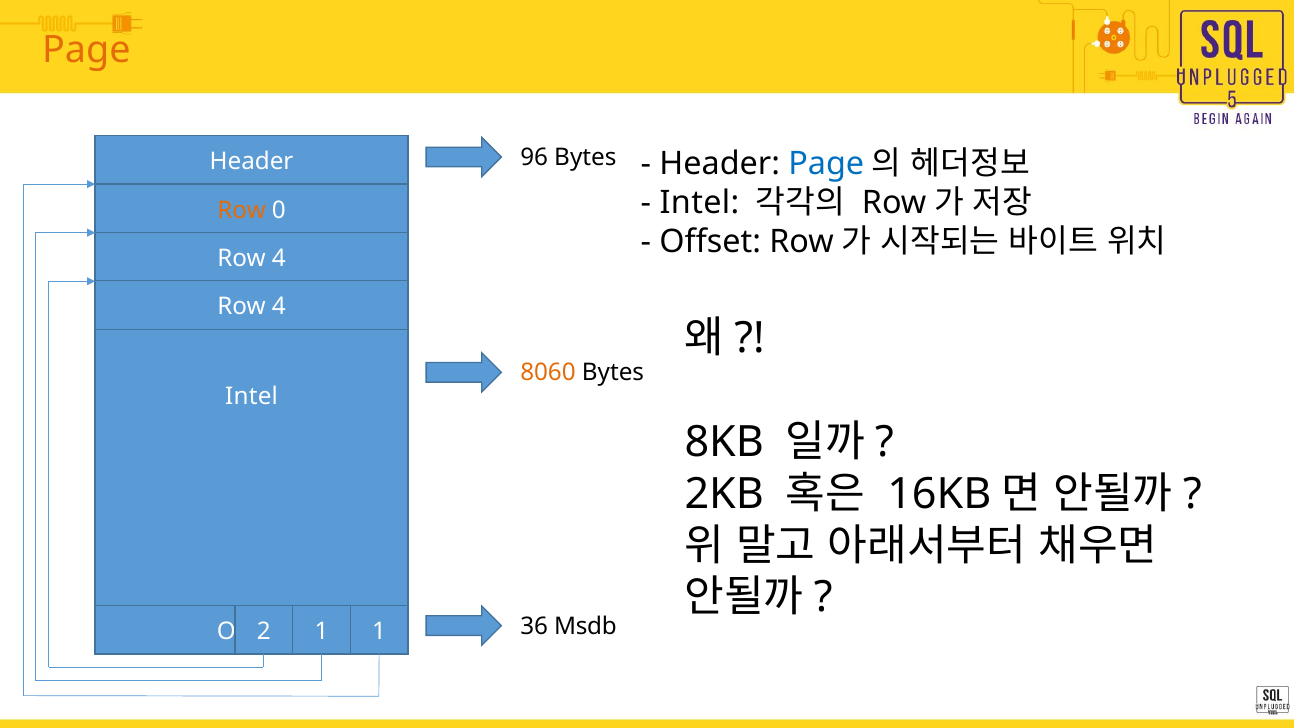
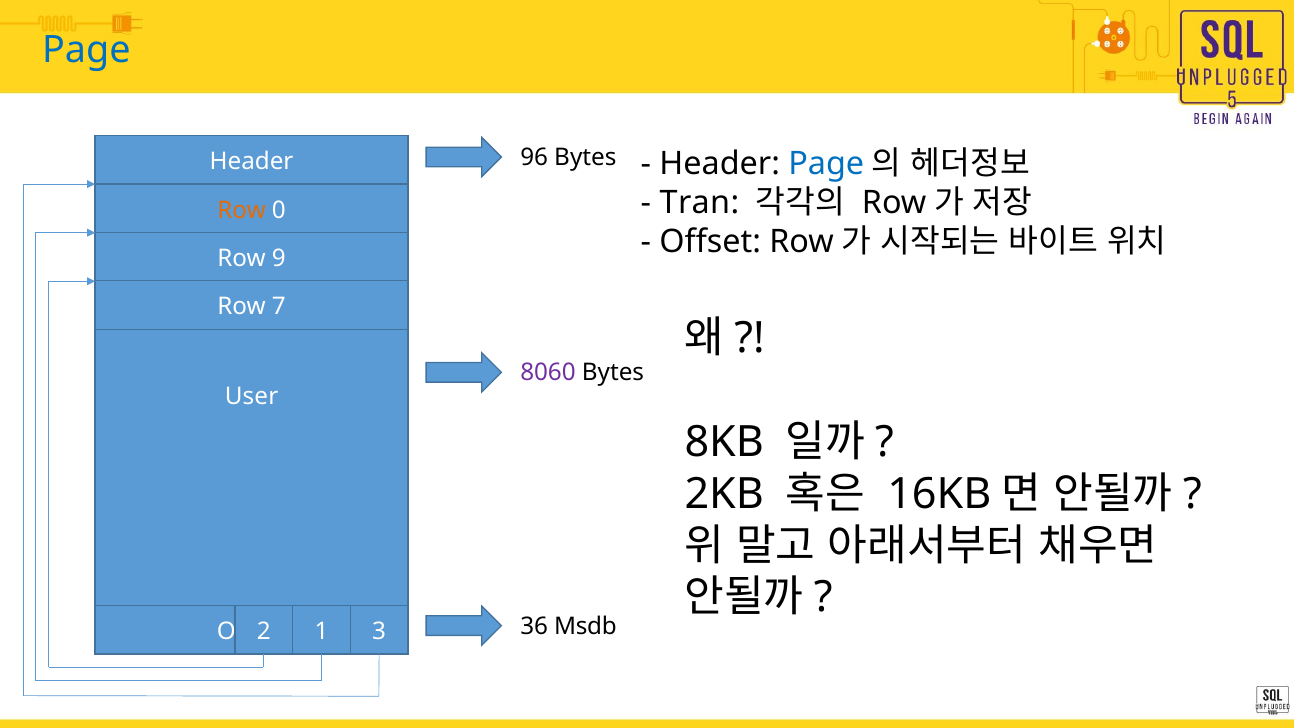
Page colour: orange -> blue (86, 50)
Intel: Intel -> Tran (699, 203)
4: 4 -> 9 (279, 259)
4: 4 -> 7 (279, 307)
8060 colour: orange -> purple (548, 373)
Intel: Intel -> User (252, 397)
1: 1 -> 3 (379, 631)
